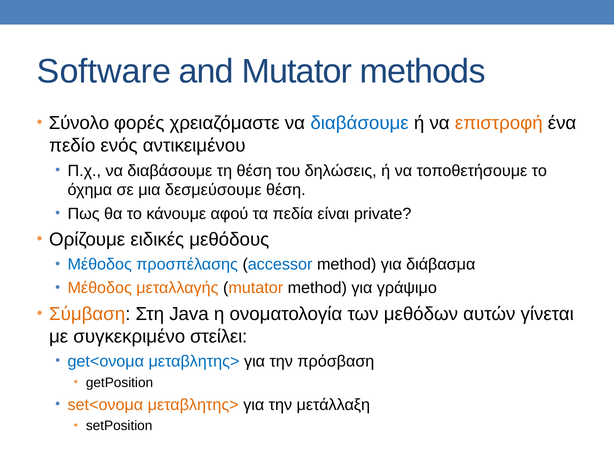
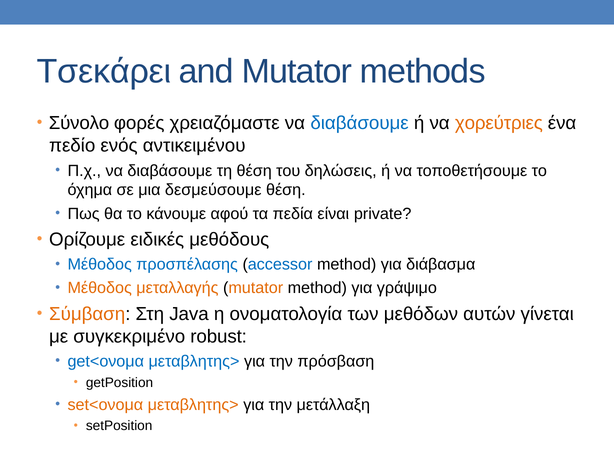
Software: Software -> Τσεκάρει (104, 71)
επιστροφή: επιστροφή -> χορεύτριες (499, 123)
στείλει: στείλει -> robust (219, 336)
